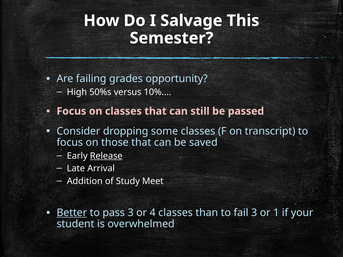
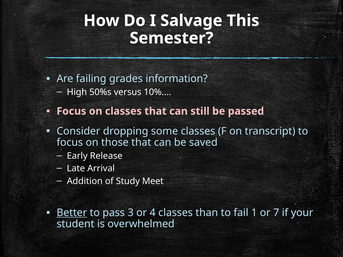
opportunity: opportunity -> information (177, 79)
Release underline: present -> none (106, 156)
fail 3: 3 -> 1 (254, 213)
1: 1 -> 7 (276, 213)
